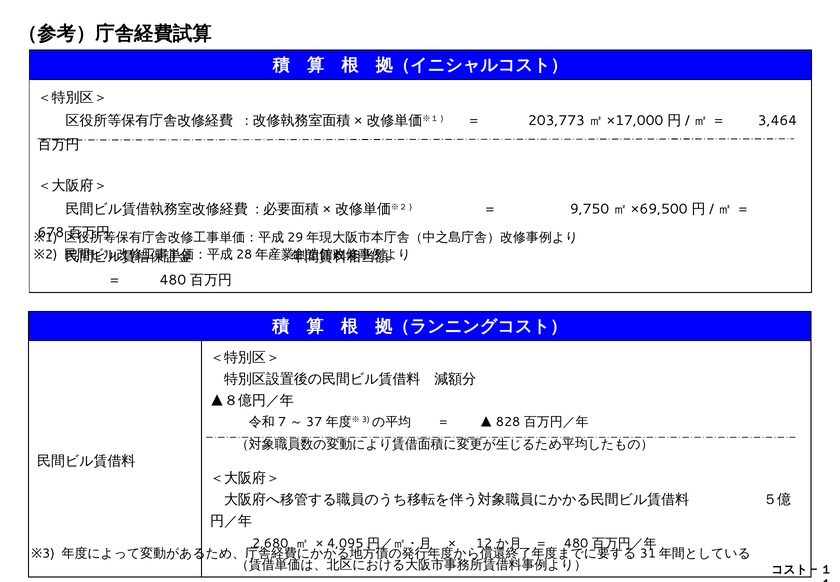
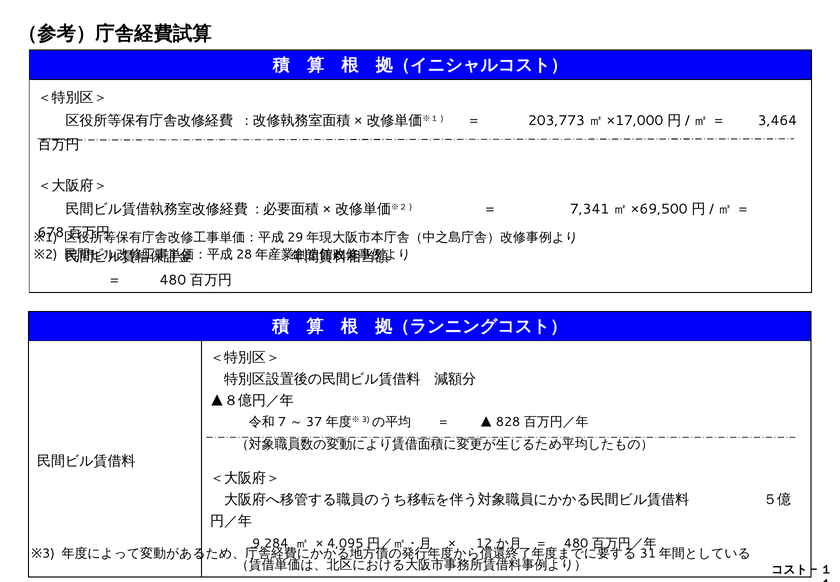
9,750: 9,750 -> 7,341 (590, 209)
2,680: 2,680 -> 9,284 (270, 543)
